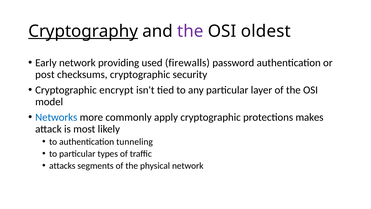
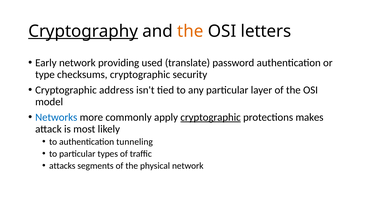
the colour: purple -> orange (190, 31)
oldest: oldest -> letters (266, 31)
firewalls: firewalls -> translate (187, 63)
post: post -> type (45, 74)
encrypt: encrypt -> address (116, 90)
cryptographic underline: none -> present (211, 117)
